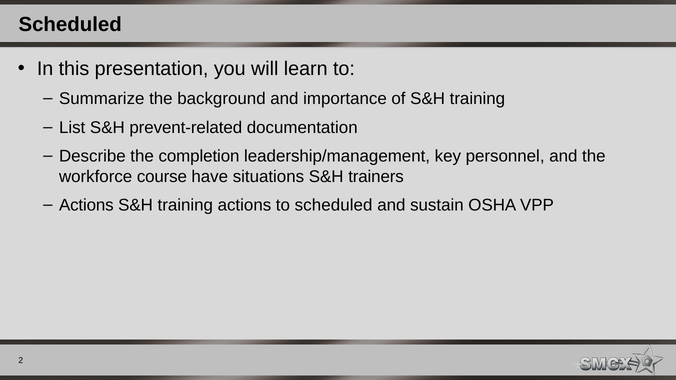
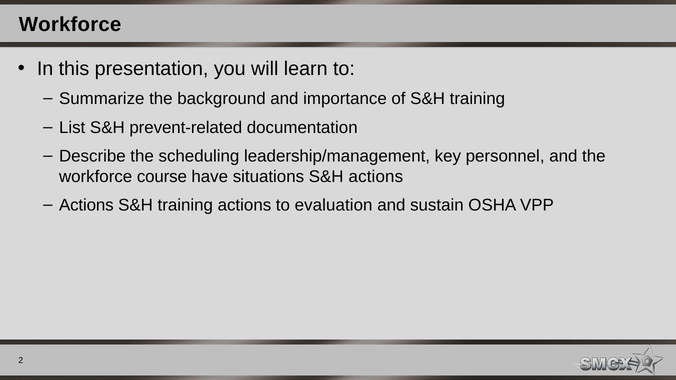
Scheduled: Scheduled -> Workforce (70, 24)
completion: completion -> scheduling (199, 156)
S&H trainers: trainers -> actions (376, 177)
to scheduled: scheduled -> evaluation (334, 205)
